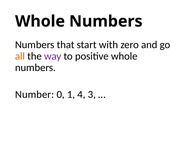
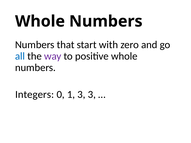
all colour: orange -> blue (20, 56)
Number: Number -> Integers (35, 95)
1 4: 4 -> 3 (81, 95)
